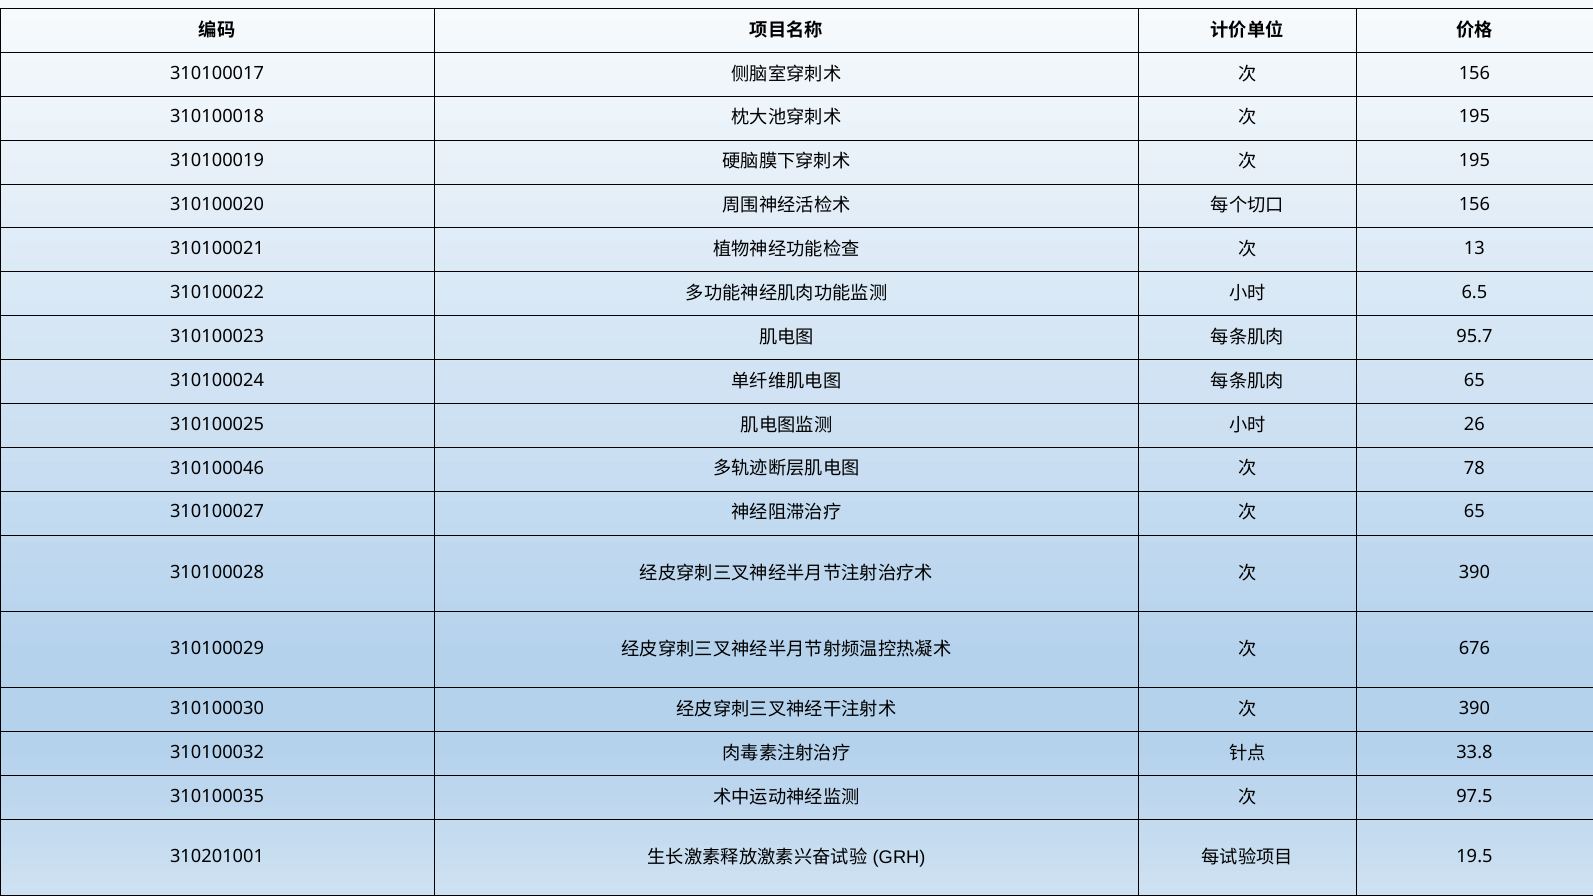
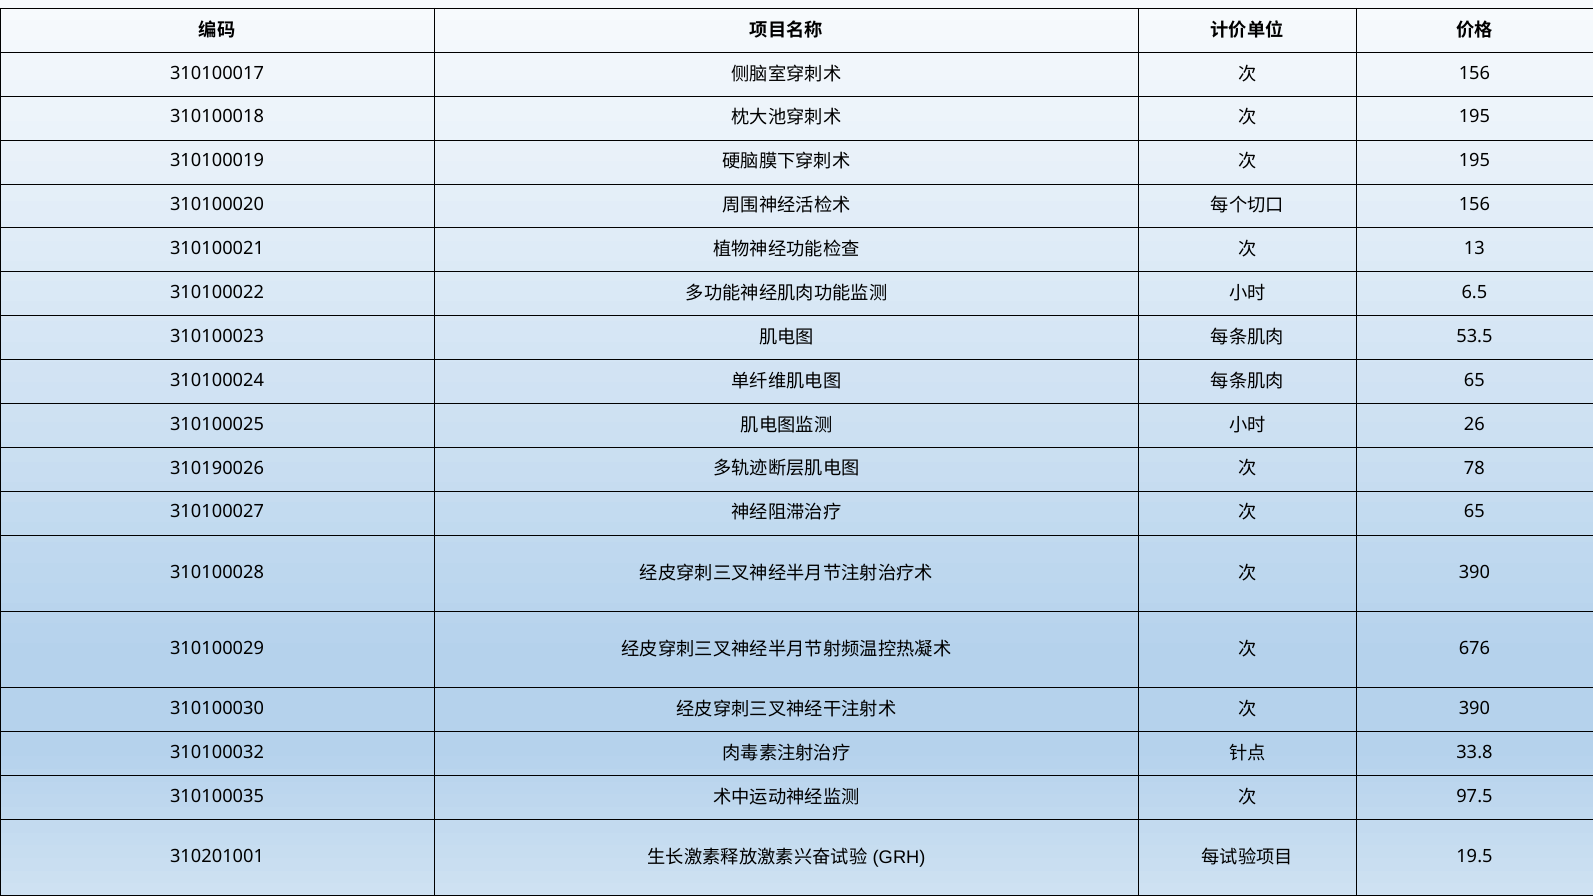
95.7: 95.7 -> 53.5 (1474, 336)
310100046: 310100046 -> 310190026 (217, 468)
